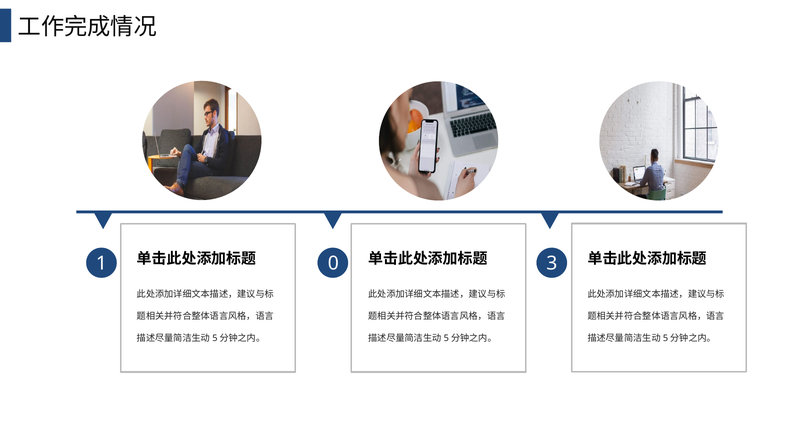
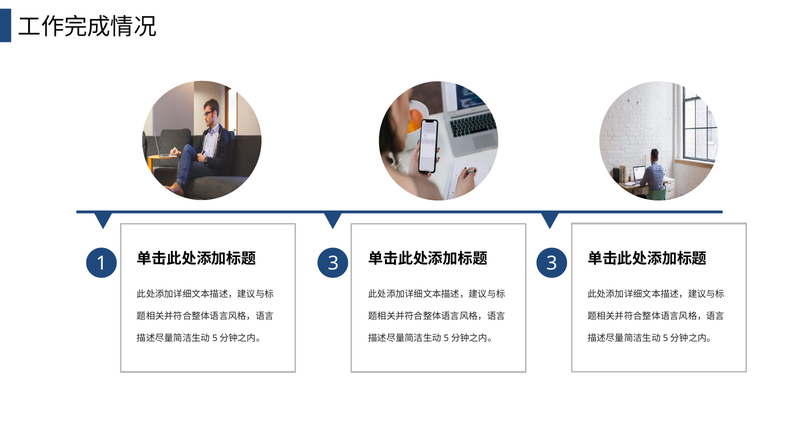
1 0: 0 -> 3 (333, 264)
